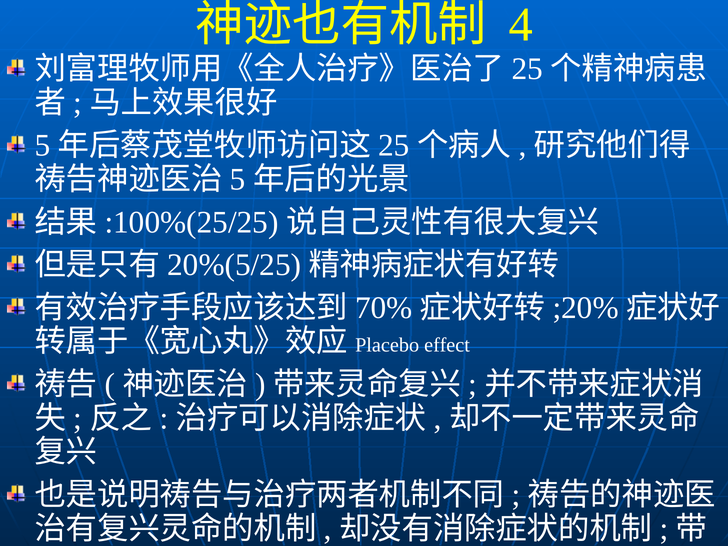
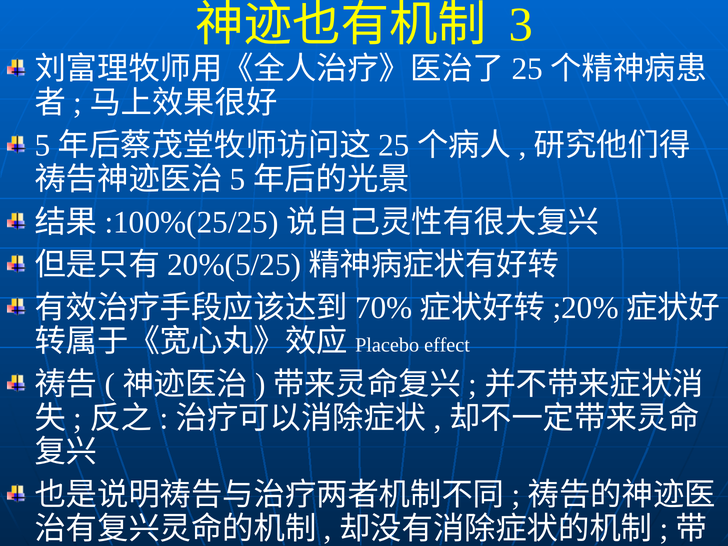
4: 4 -> 3 (521, 25)
